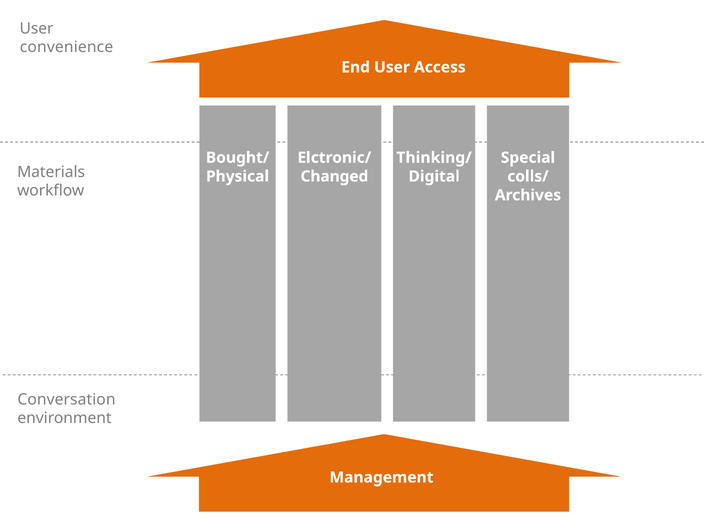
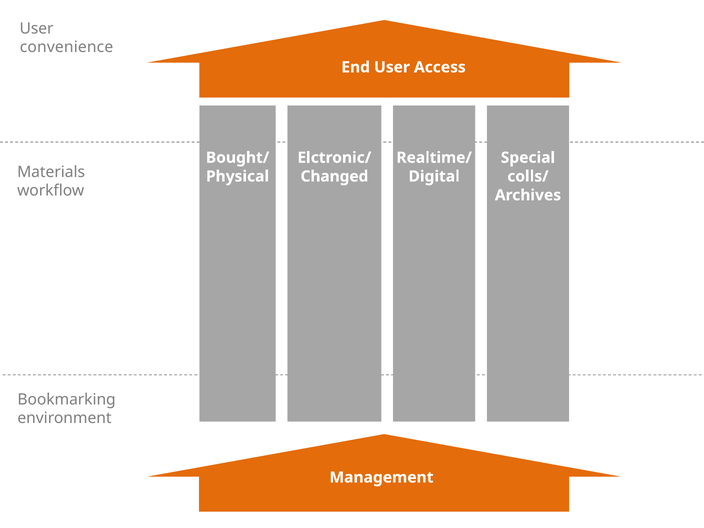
Thinking/: Thinking/ -> Realtime/ (434, 158)
Conversation: Conversation -> Bookmarking (67, 399)
